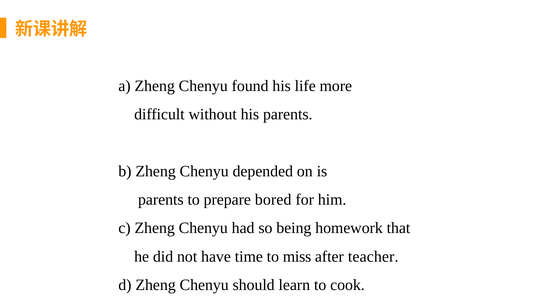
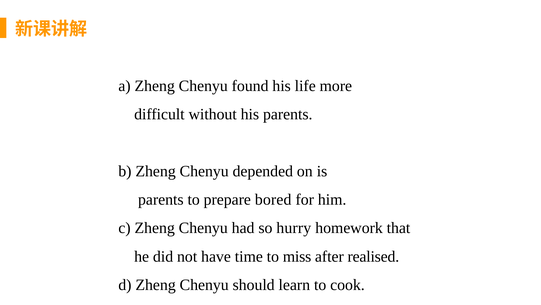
being: being -> hurry (294, 228)
teacher: teacher -> realised (373, 256)
